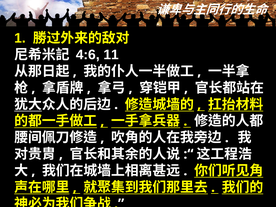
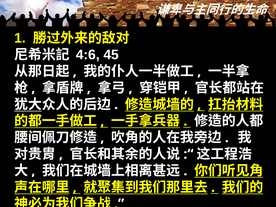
11: 11 -> 45 (111, 55)
